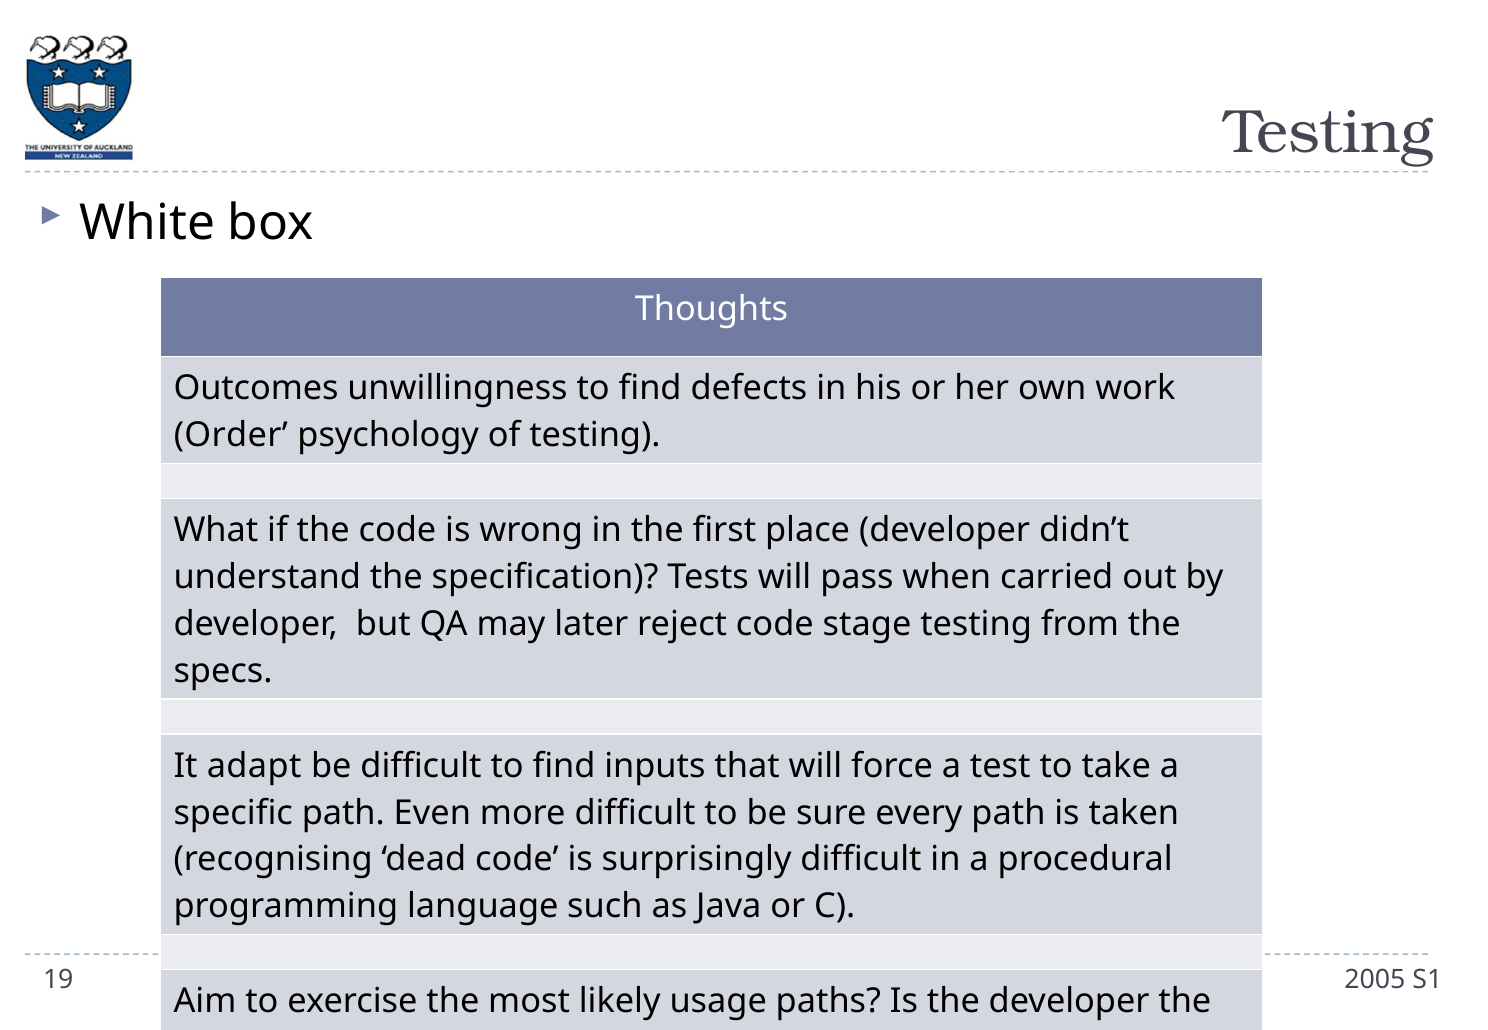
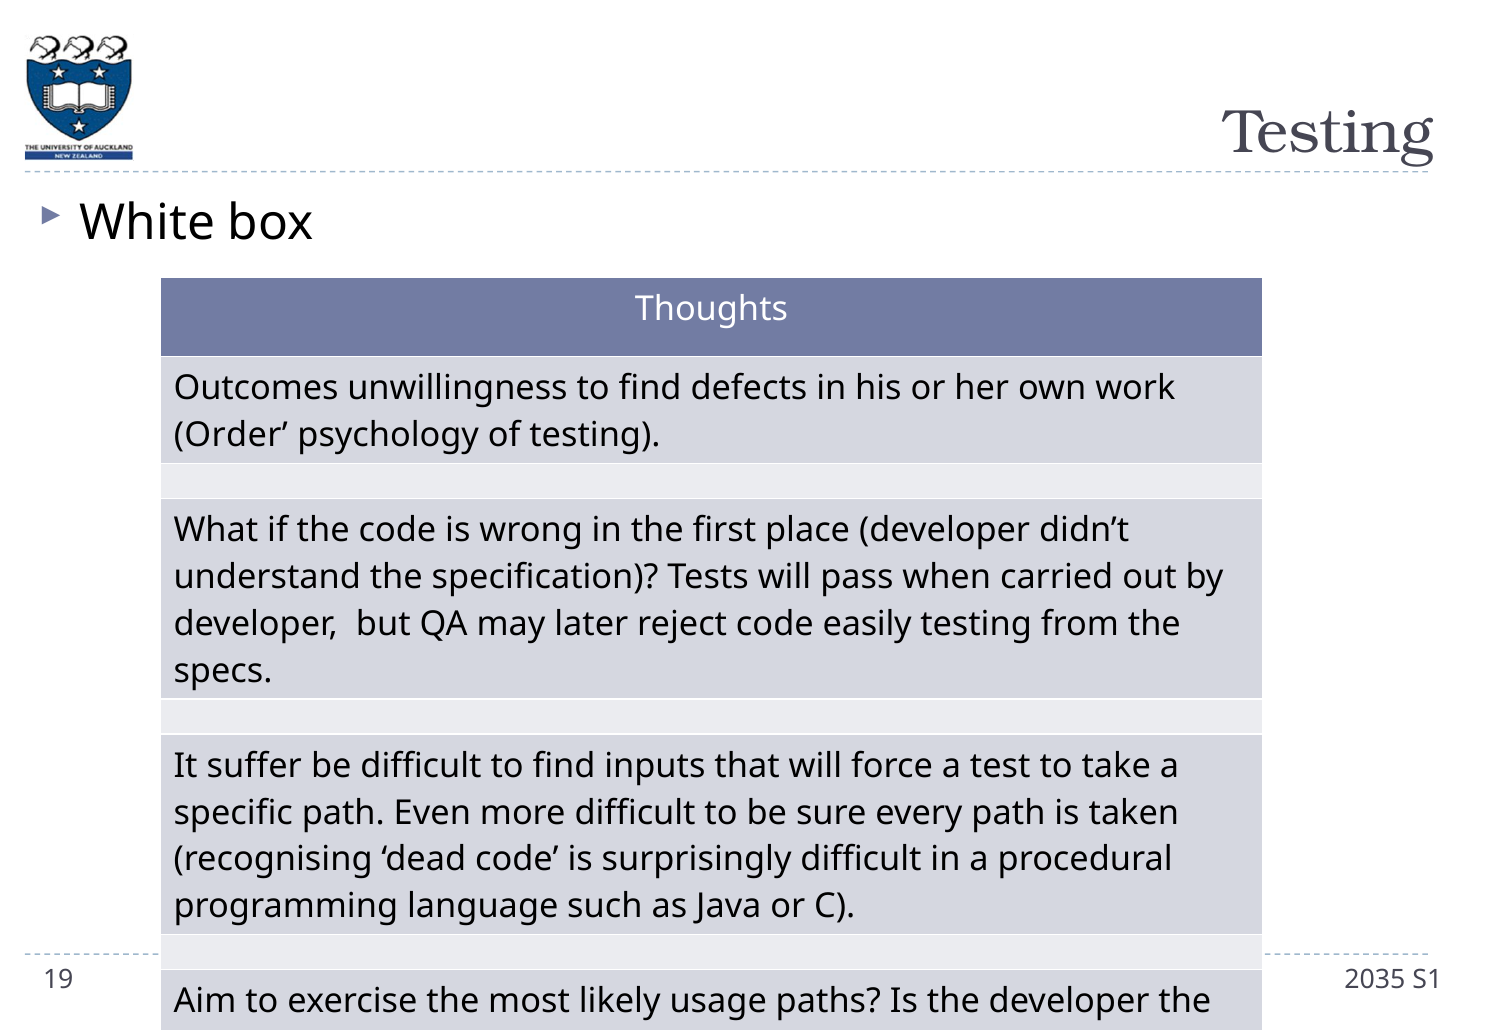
stage: stage -> easily (867, 624)
adapt: adapt -> suffer (254, 766)
2005: 2005 -> 2035 (1375, 980)
